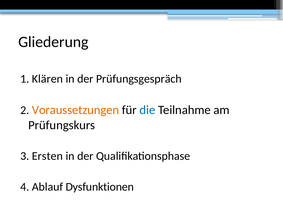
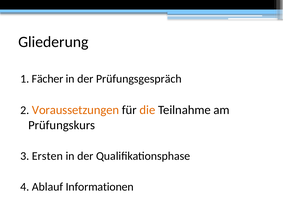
Klären: Klären -> Fächer (48, 79)
die colour: blue -> orange (147, 110)
Dysfunktionen: Dysfunktionen -> Informationen (100, 187)
